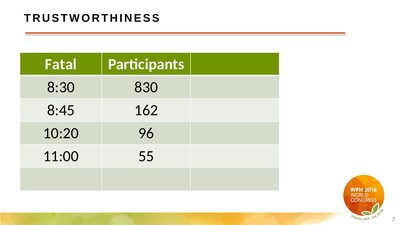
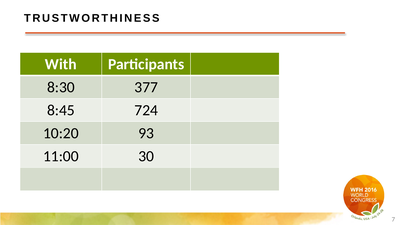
Fatal: Fatal -> With (61, 64)
830: 830 -> 377 (146, 87)
162: 162 -> 724 (146, 110)
96: 96 -> 93 (146, 133)
55: 55 -> 30 (146, 156)
